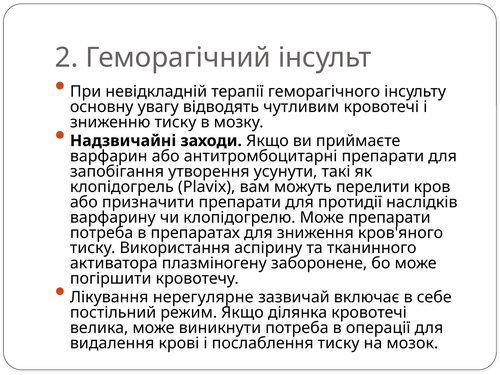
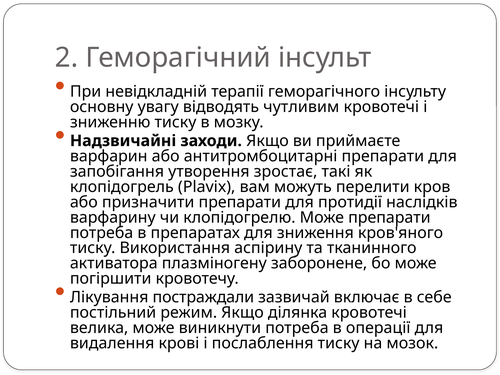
усунути: усунути -> зростає (286, 171)
нерегулярне: нерегулярне -> постраждали (203, 297)
